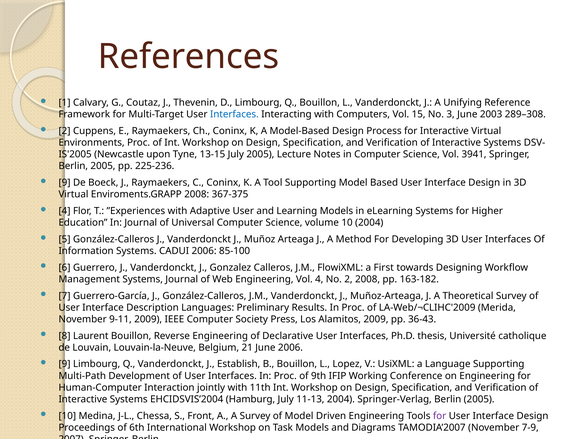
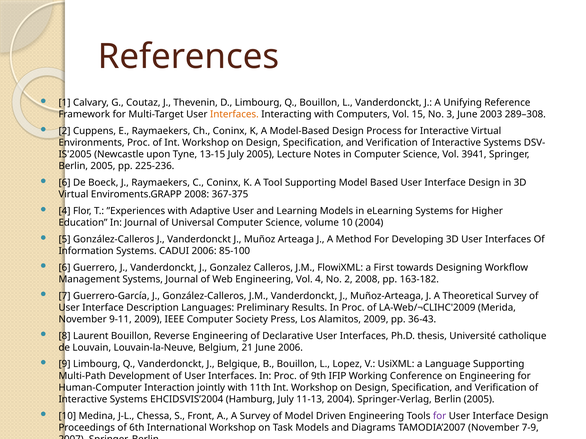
Interfaces colour: blue -> orange (234, 114)
9: 9 -> 6 (65, 183)
Establish: Establish -> Belgique (239, 365)
